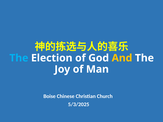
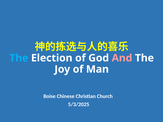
And colour: yellow -> pink (122, 58)
